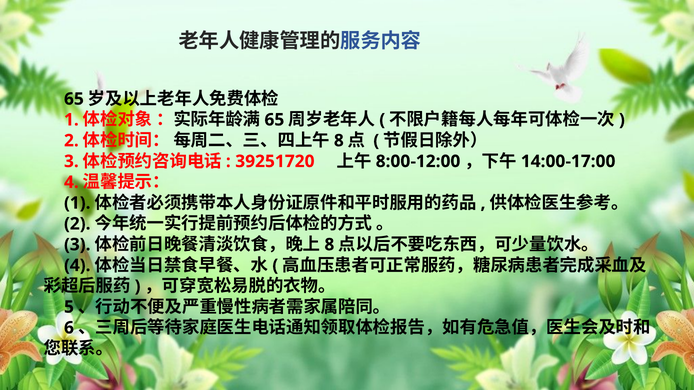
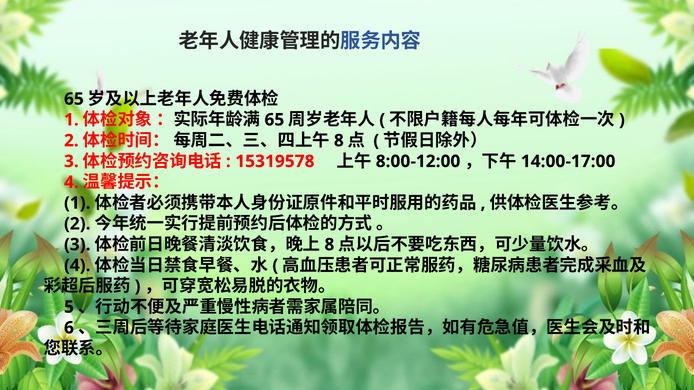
39251720: 39251720 -> 15319578 (275, 162)
